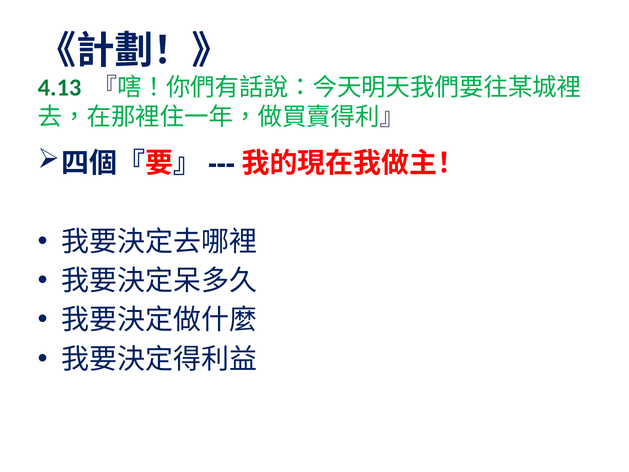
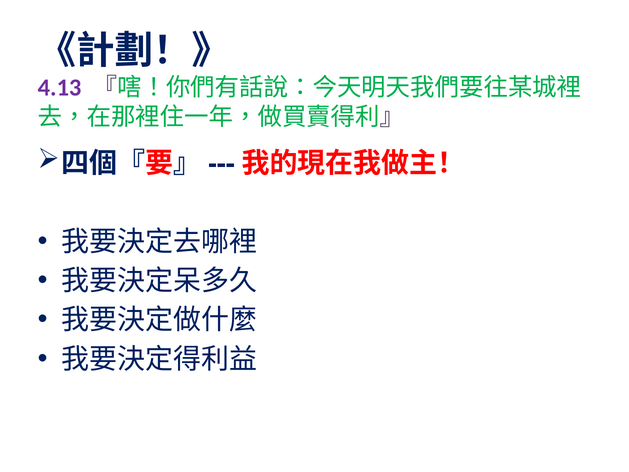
4.13 colour: green -> purple (60, 88)
